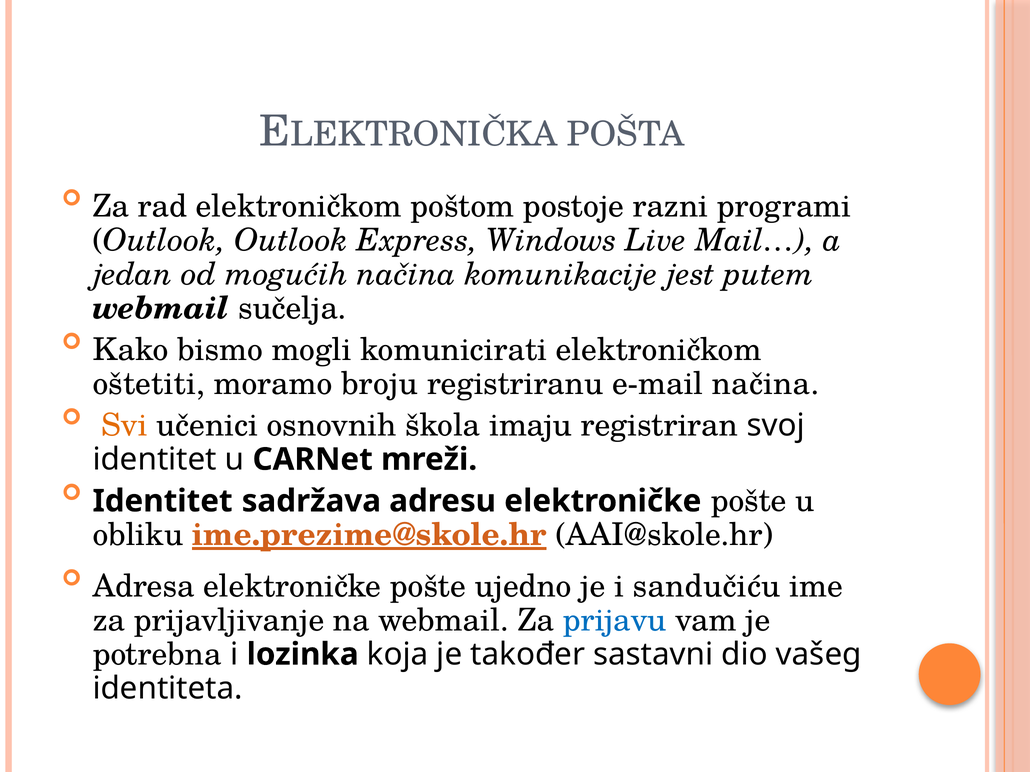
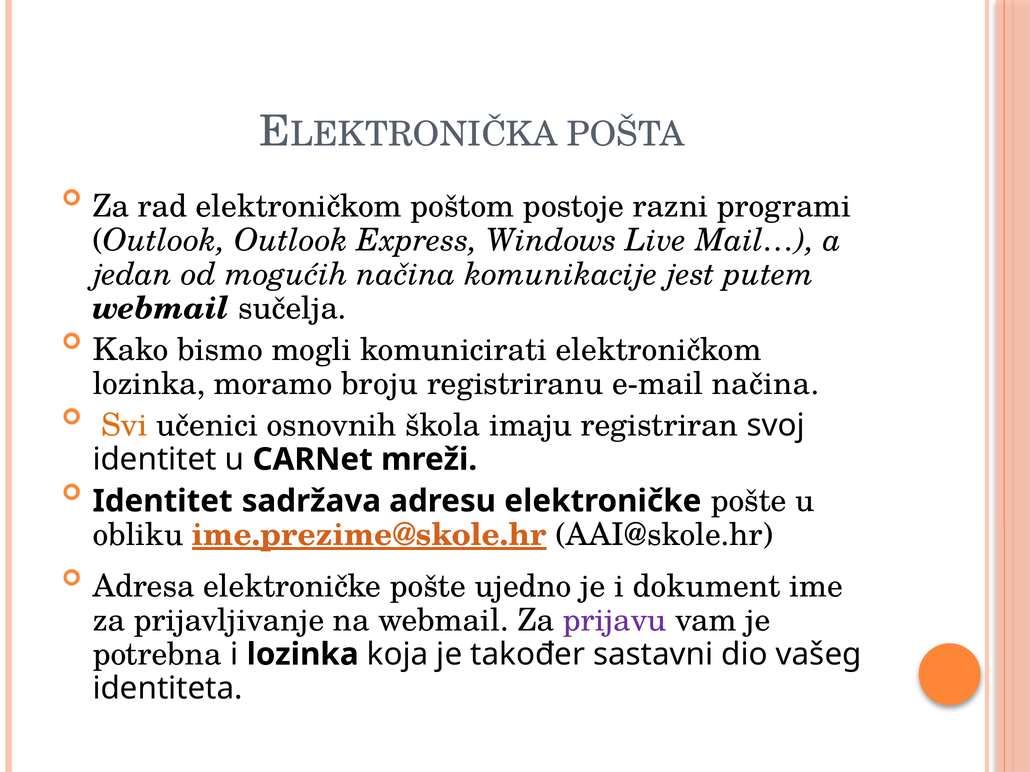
oštetiti: oštetiti -> lozinka (149, 384)
sandučiću: sandučiću -> dokument (707, 587)
prijavu colour: blue -> purple (615, 621)
